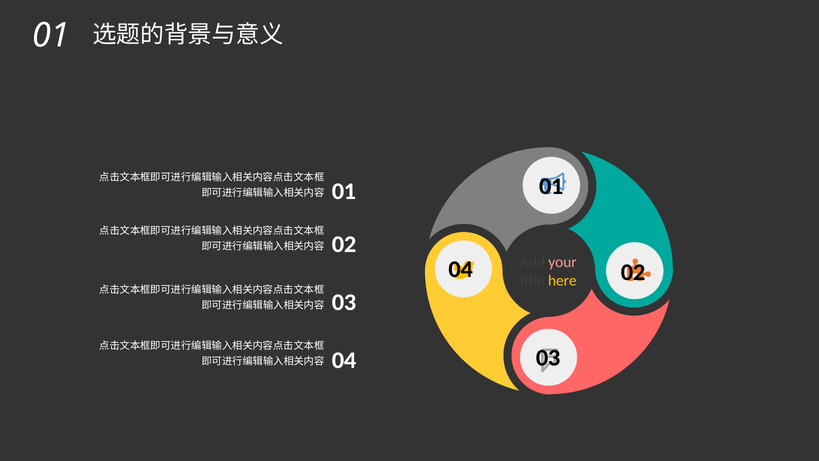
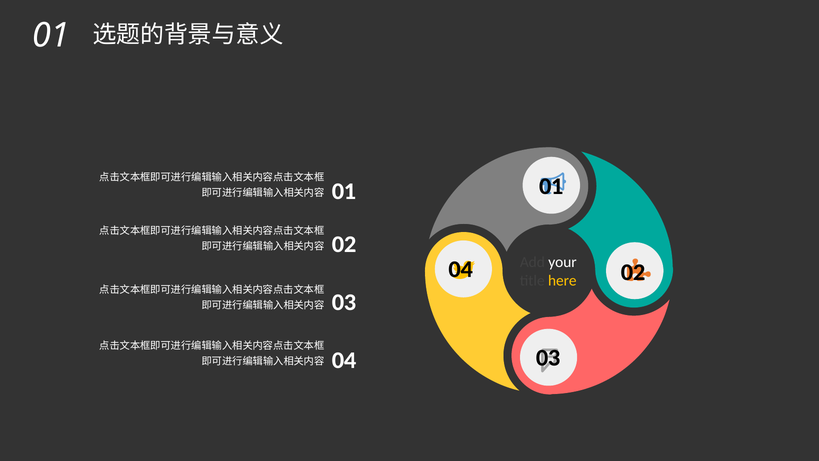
your colour: pink -> white (563, 262)
